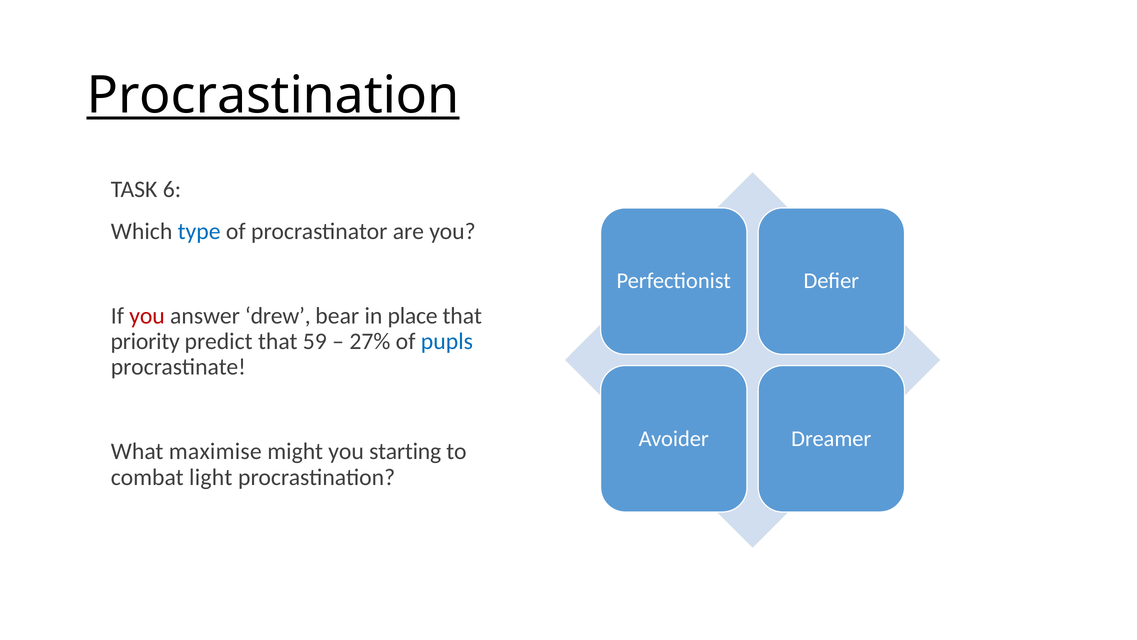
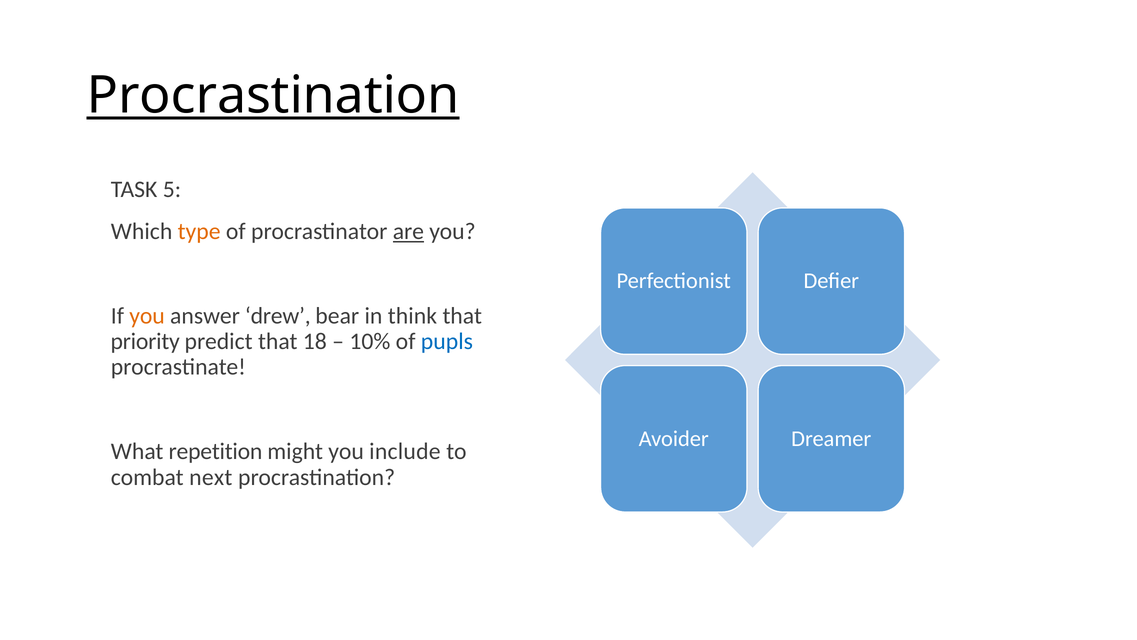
6: 6 -> 5 (172, 189)
type colour: blue -> orange (199, 231)
are underline: none -> present (408, 231)
you colour: red -> orange (147, 316)
place: place -> think (412, 316)
59: 59 -> 18 (315, 341)
27%: 27% -> 10% (370, 341)
maximise: maximise -> repetition (215, 451)
starting: starting -> include (405, 451)
light: light -> next (211, 477)
